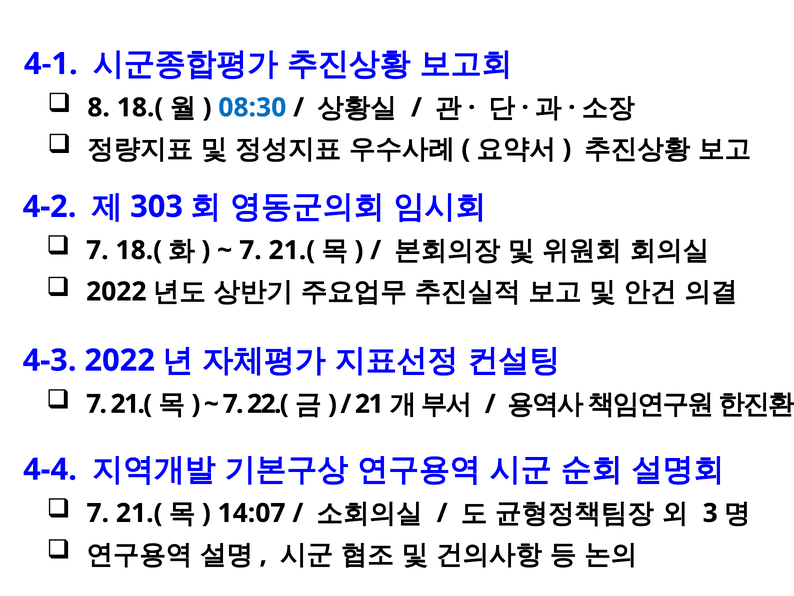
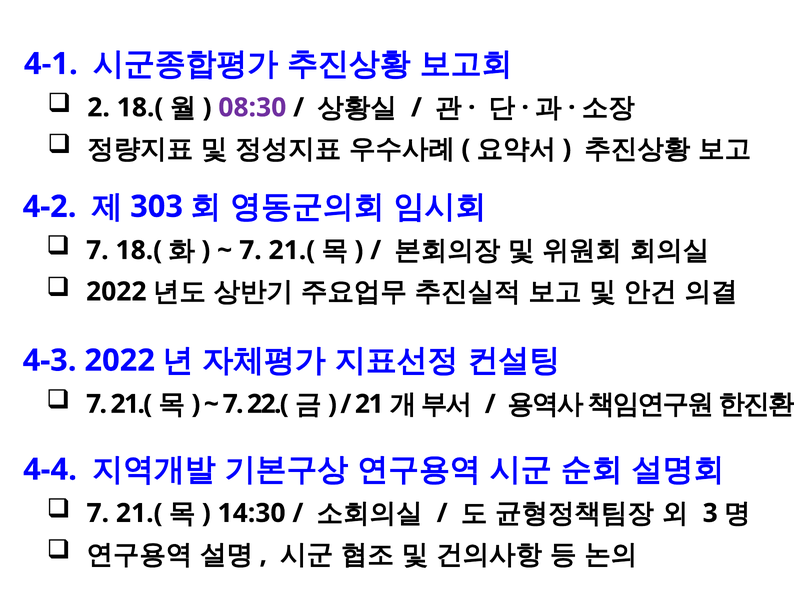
8: 8 -> 2 (99, 107)
08:30 colour: blue -> purple (252, 107)
14:07: 14:07 -> 14:30 (252, 513)
